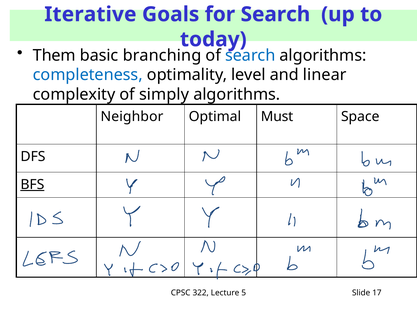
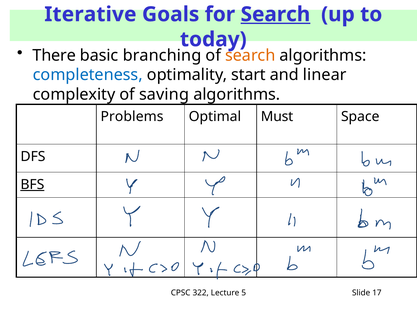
Search underline: none -> present (275, 14)
Them: Them -> There (54, 55)
search colour: blue -> orange (250, 55)
level: level -> start (248, 75)
simply: simply -> saving (164, 94)
Neighbor: Neighbor -> Problems (132, 117)
